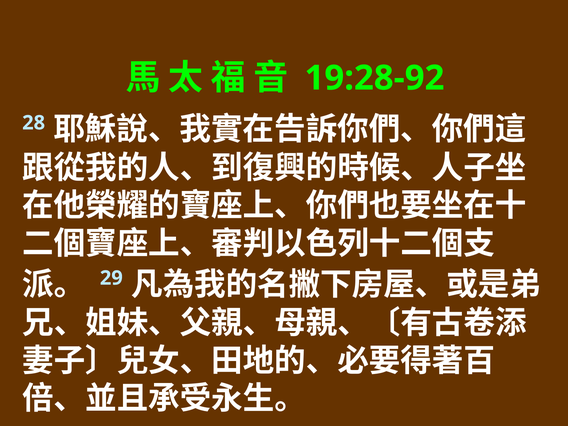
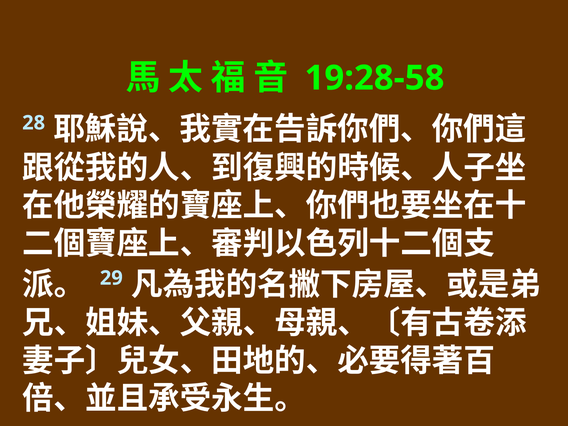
19:28-92: 19:28-92 -> 19:28-58 (374, 78)
